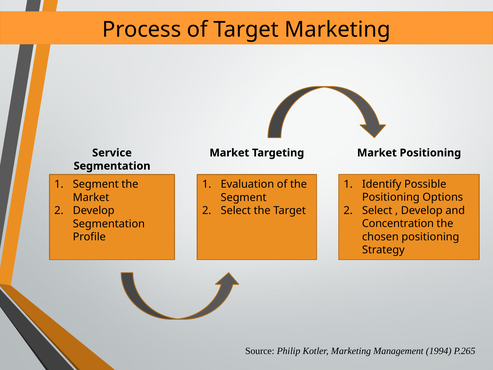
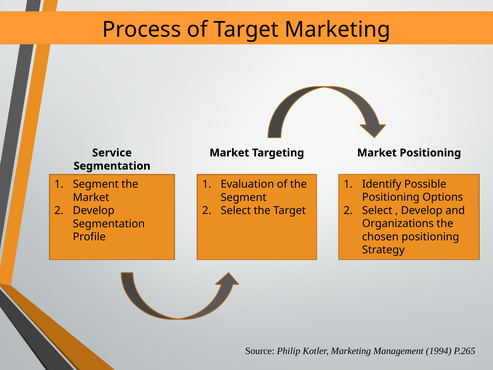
Concentration: Concentration -> Organizations (398, 223)
